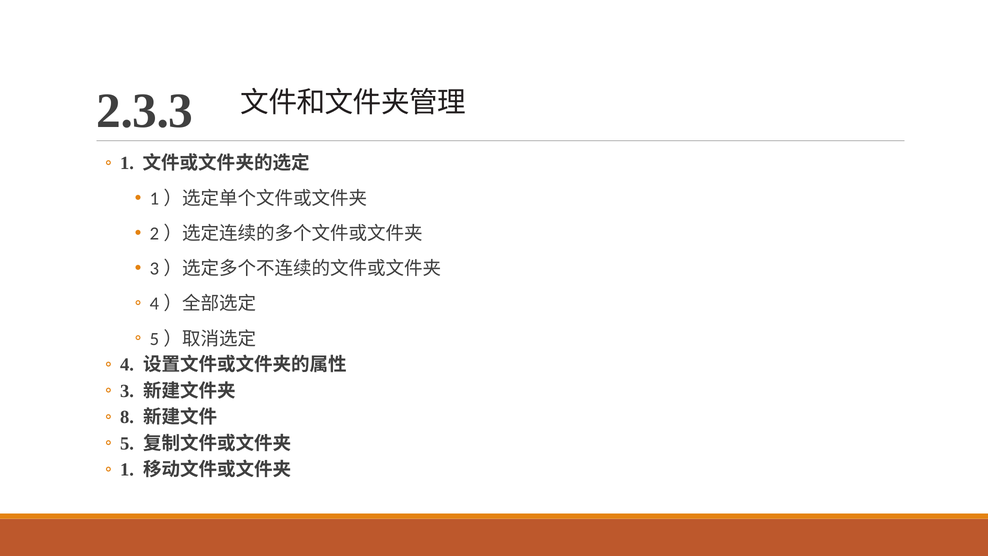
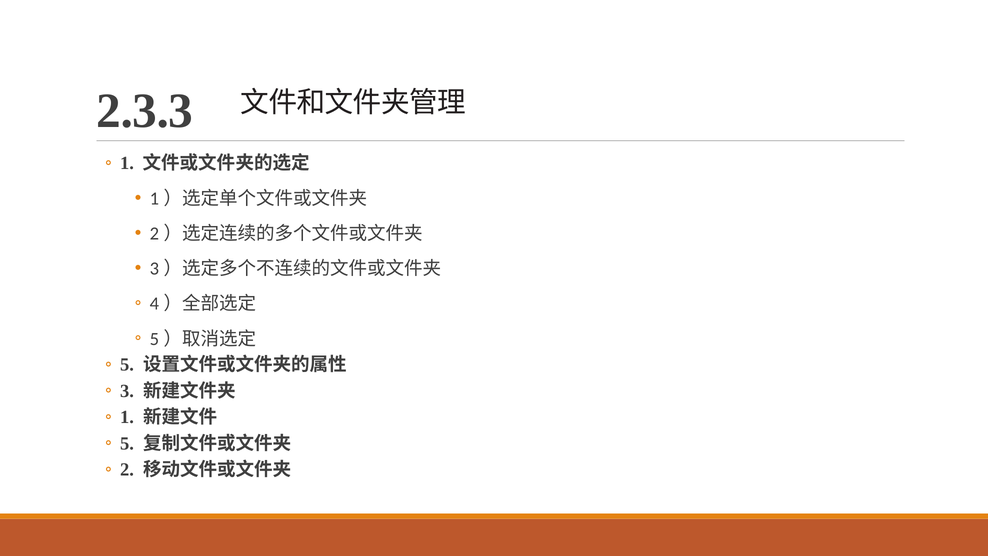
4: 4 -> 5 (127, 365)
8: 8 -> 1 (127, 417)
1: 1 -> 2 (127, 469)
